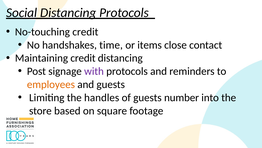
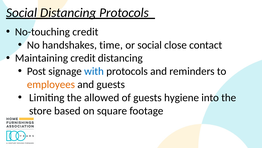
or items: items -> social (150, 45)
with colour: purple -> blue (94, 71)
handles: handles -> allowed (102, 97)
number: number -> hygiene (182, 97)
